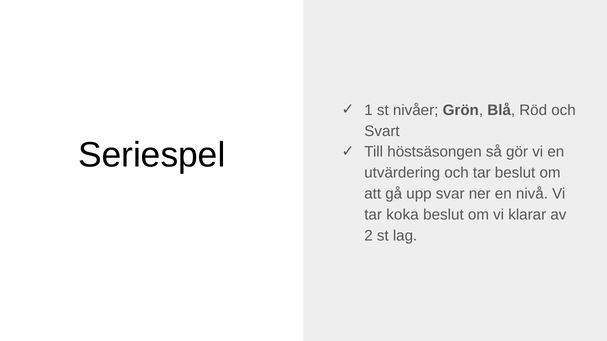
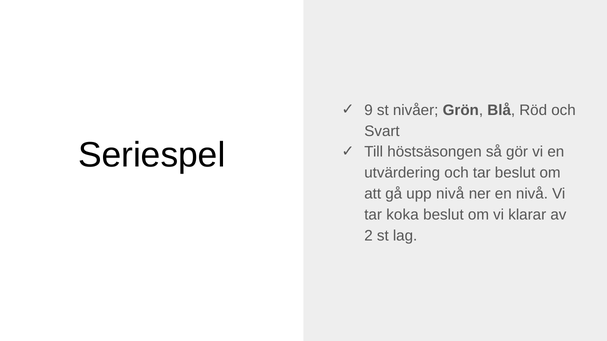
1: 1 -> 9 (369, 110)
upp svar: svar -> nivå (450, 194)
